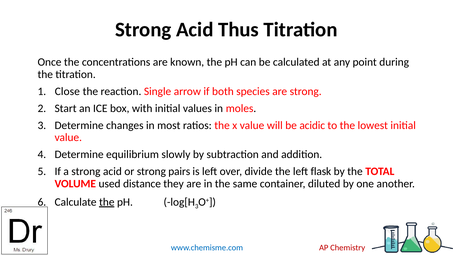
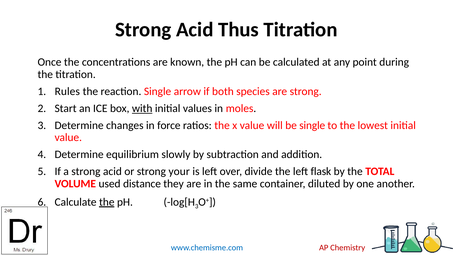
Close: Close -> Rules (67, 91)
with underline: none -> present (142, 108)
most: most -> force (169, 125)
be acidic: acidic -> single (312, 125)
pairs: pairs -> your (179, 171)
